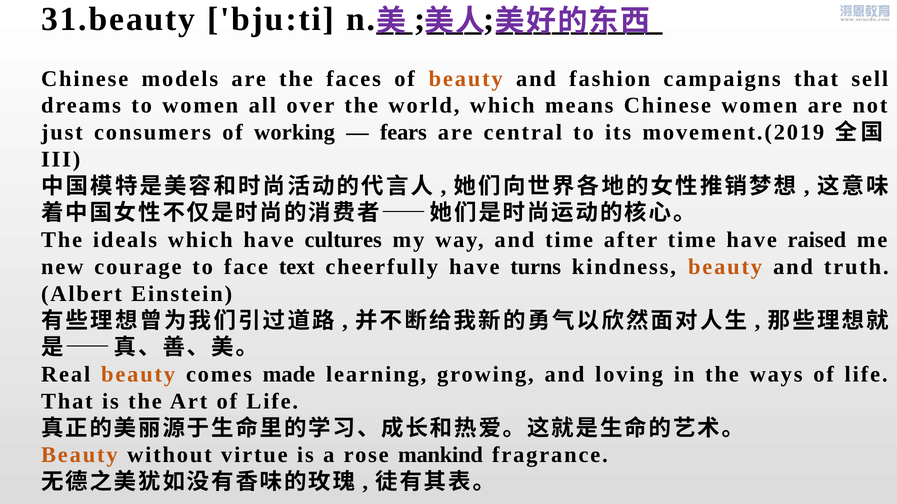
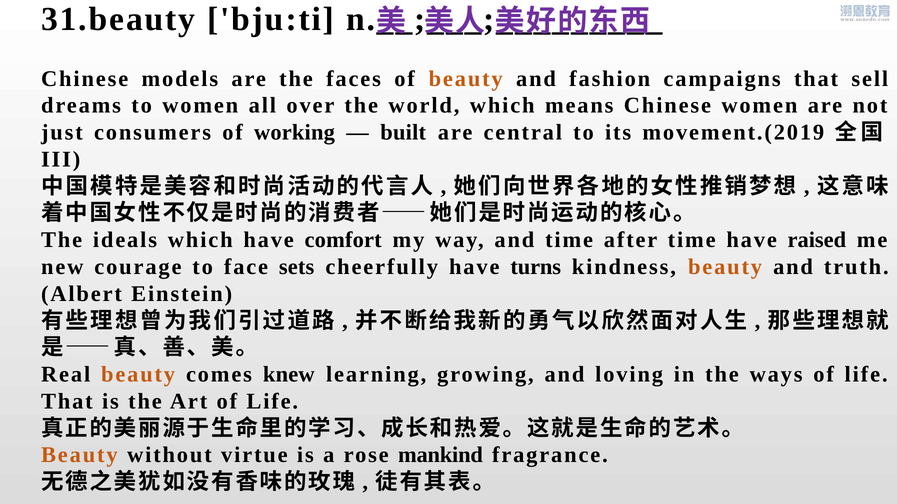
fears: fears -> built (403, 133)
cultures: cultures -> comfort (343, 240)
text: text -> sets (297, 267)
made: made -> knew (289, 375)
